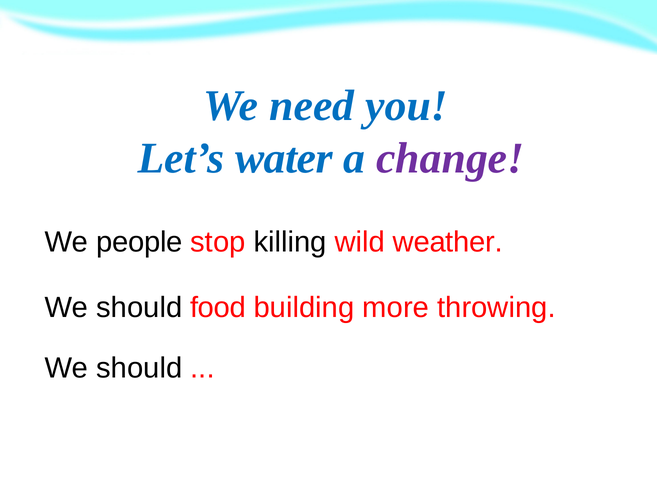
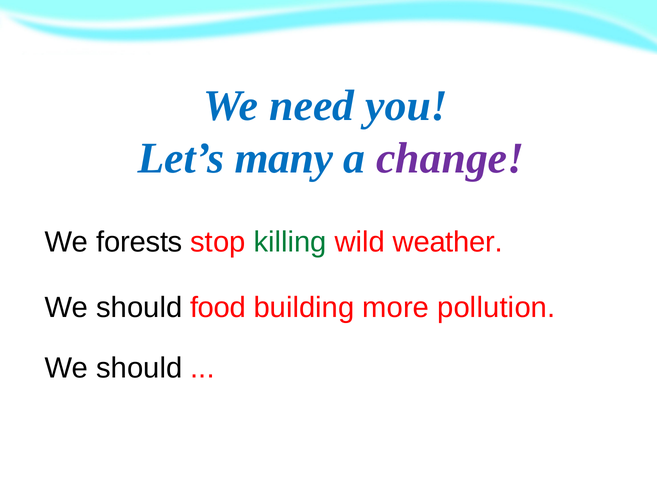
water: water -> many (284, 158)
people: people -> forests (139, 242)
killing colour: black -> green (290, 242)
throwing: throwing -> pollution (496, 308)
